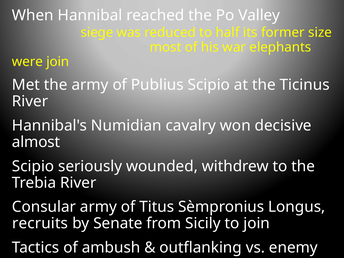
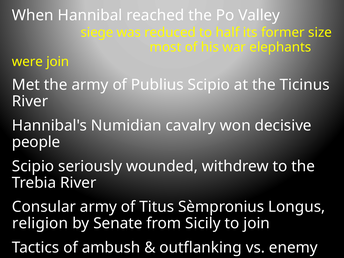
almost: almost -> people (36, 142)
recruits: recruits -> religion (40, 223)
